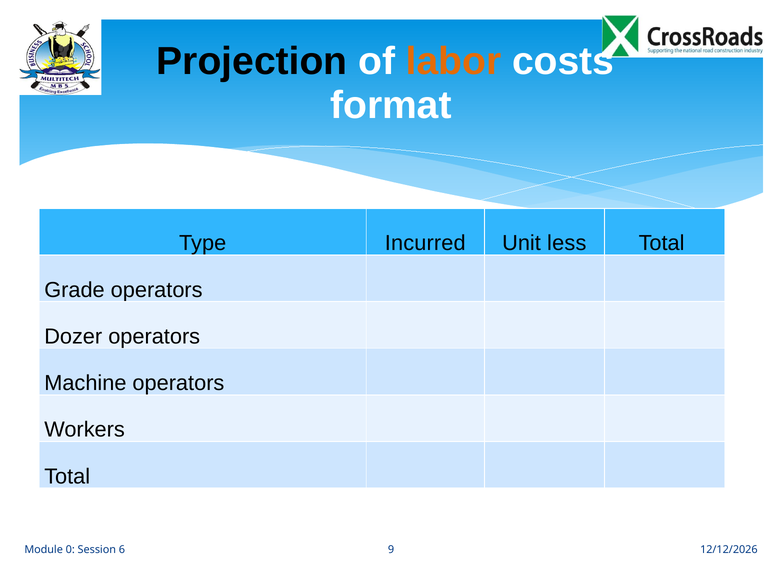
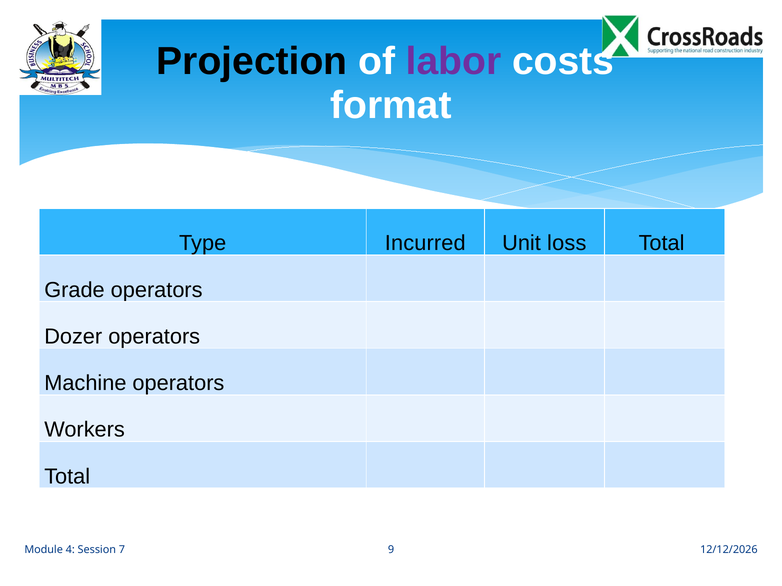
labor colour: orange -> purple (454, 62)
less: less -> loss (567, 243)
0: 0 -> 4 (70, 550)
6: 6 -> 7 (122, 550)
